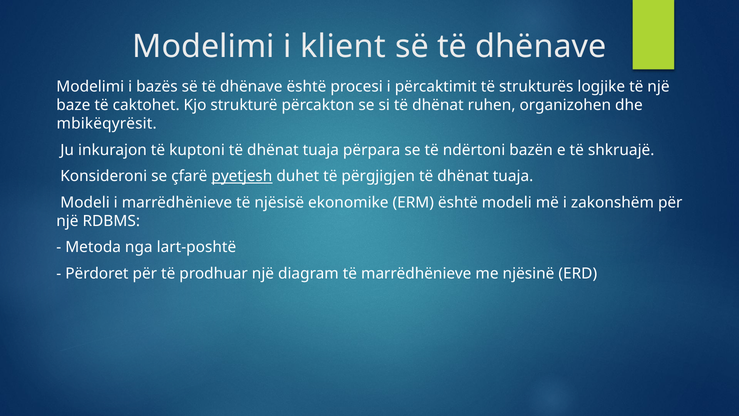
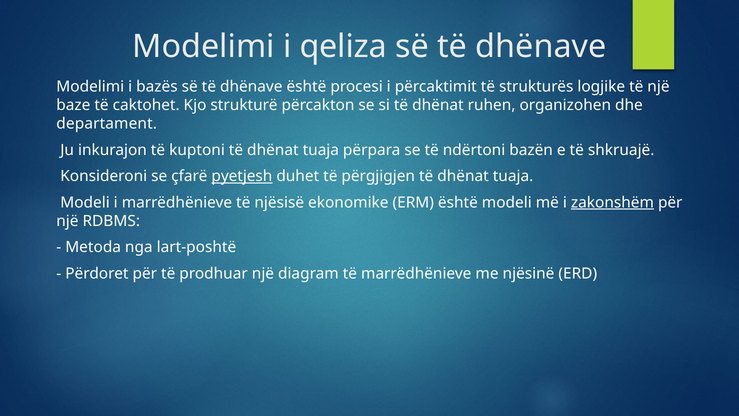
klient: klient -> qeliza (343, 47)
mbikëqyrësit: mbikëqyrësit -> departament (107, 124)
zakonshëm underline: none -> present (612, 202)
